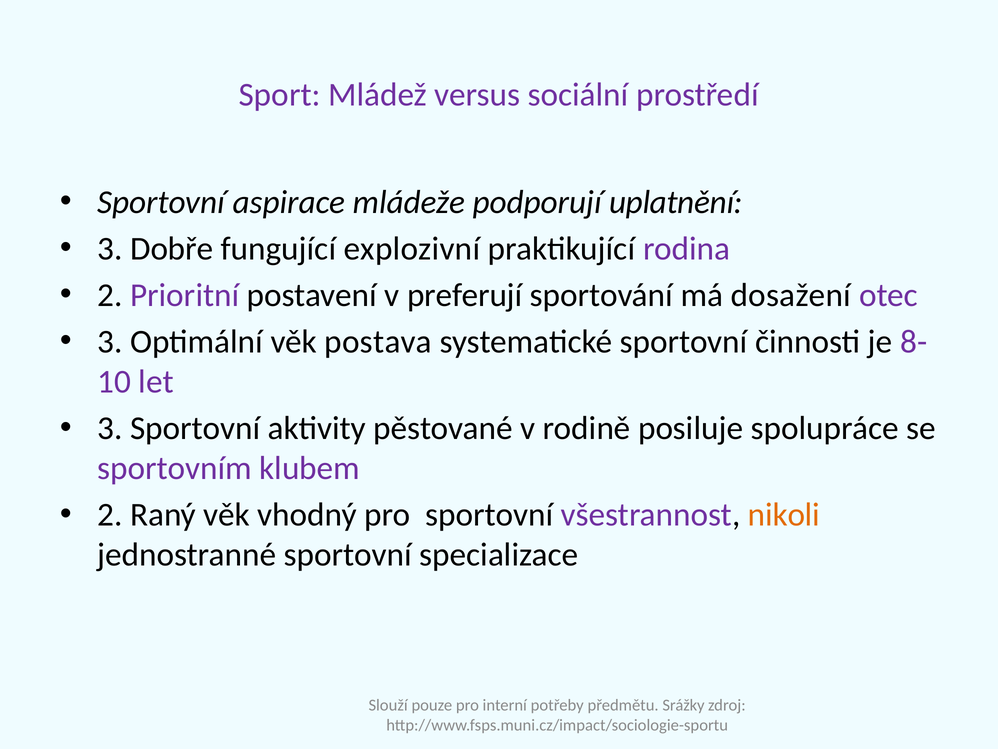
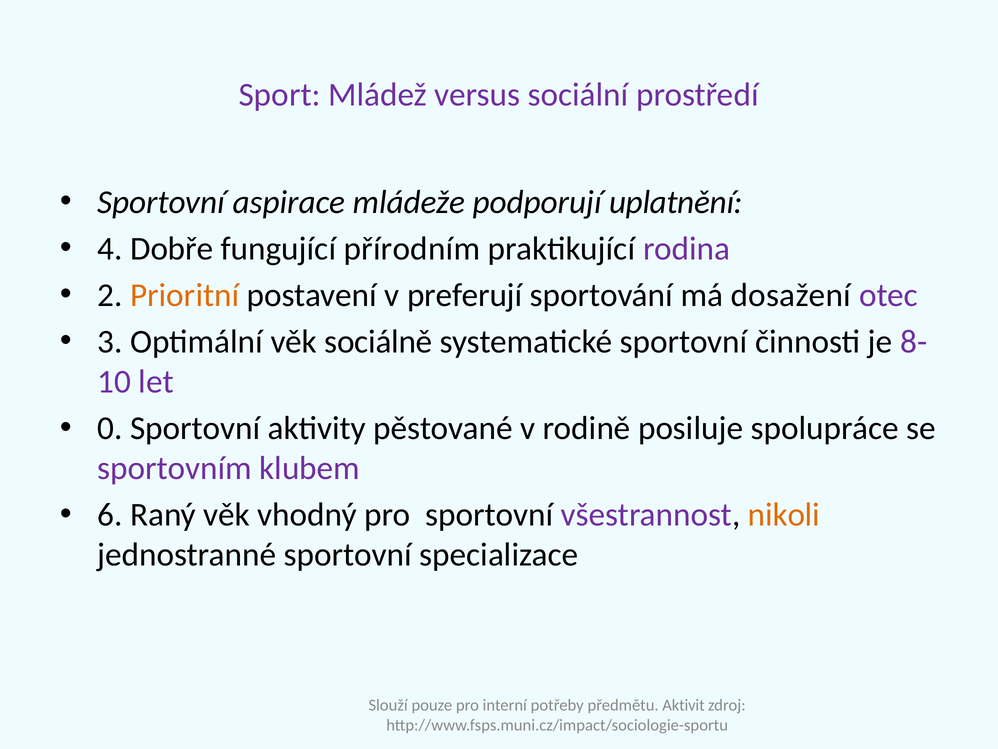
3: 3 -> 4 (110, 248)
explozivní: explozivní -> přírodním (412, 248)
Prioritní colour: purple -> orange (185, 295)
postava: postava -> sociálně (378, 342)
3: 3 -> 0 (110, 428)
2: 2 -> 6 (110, 515)
Srážky: Srážky -> Aktivit (684, 705)
